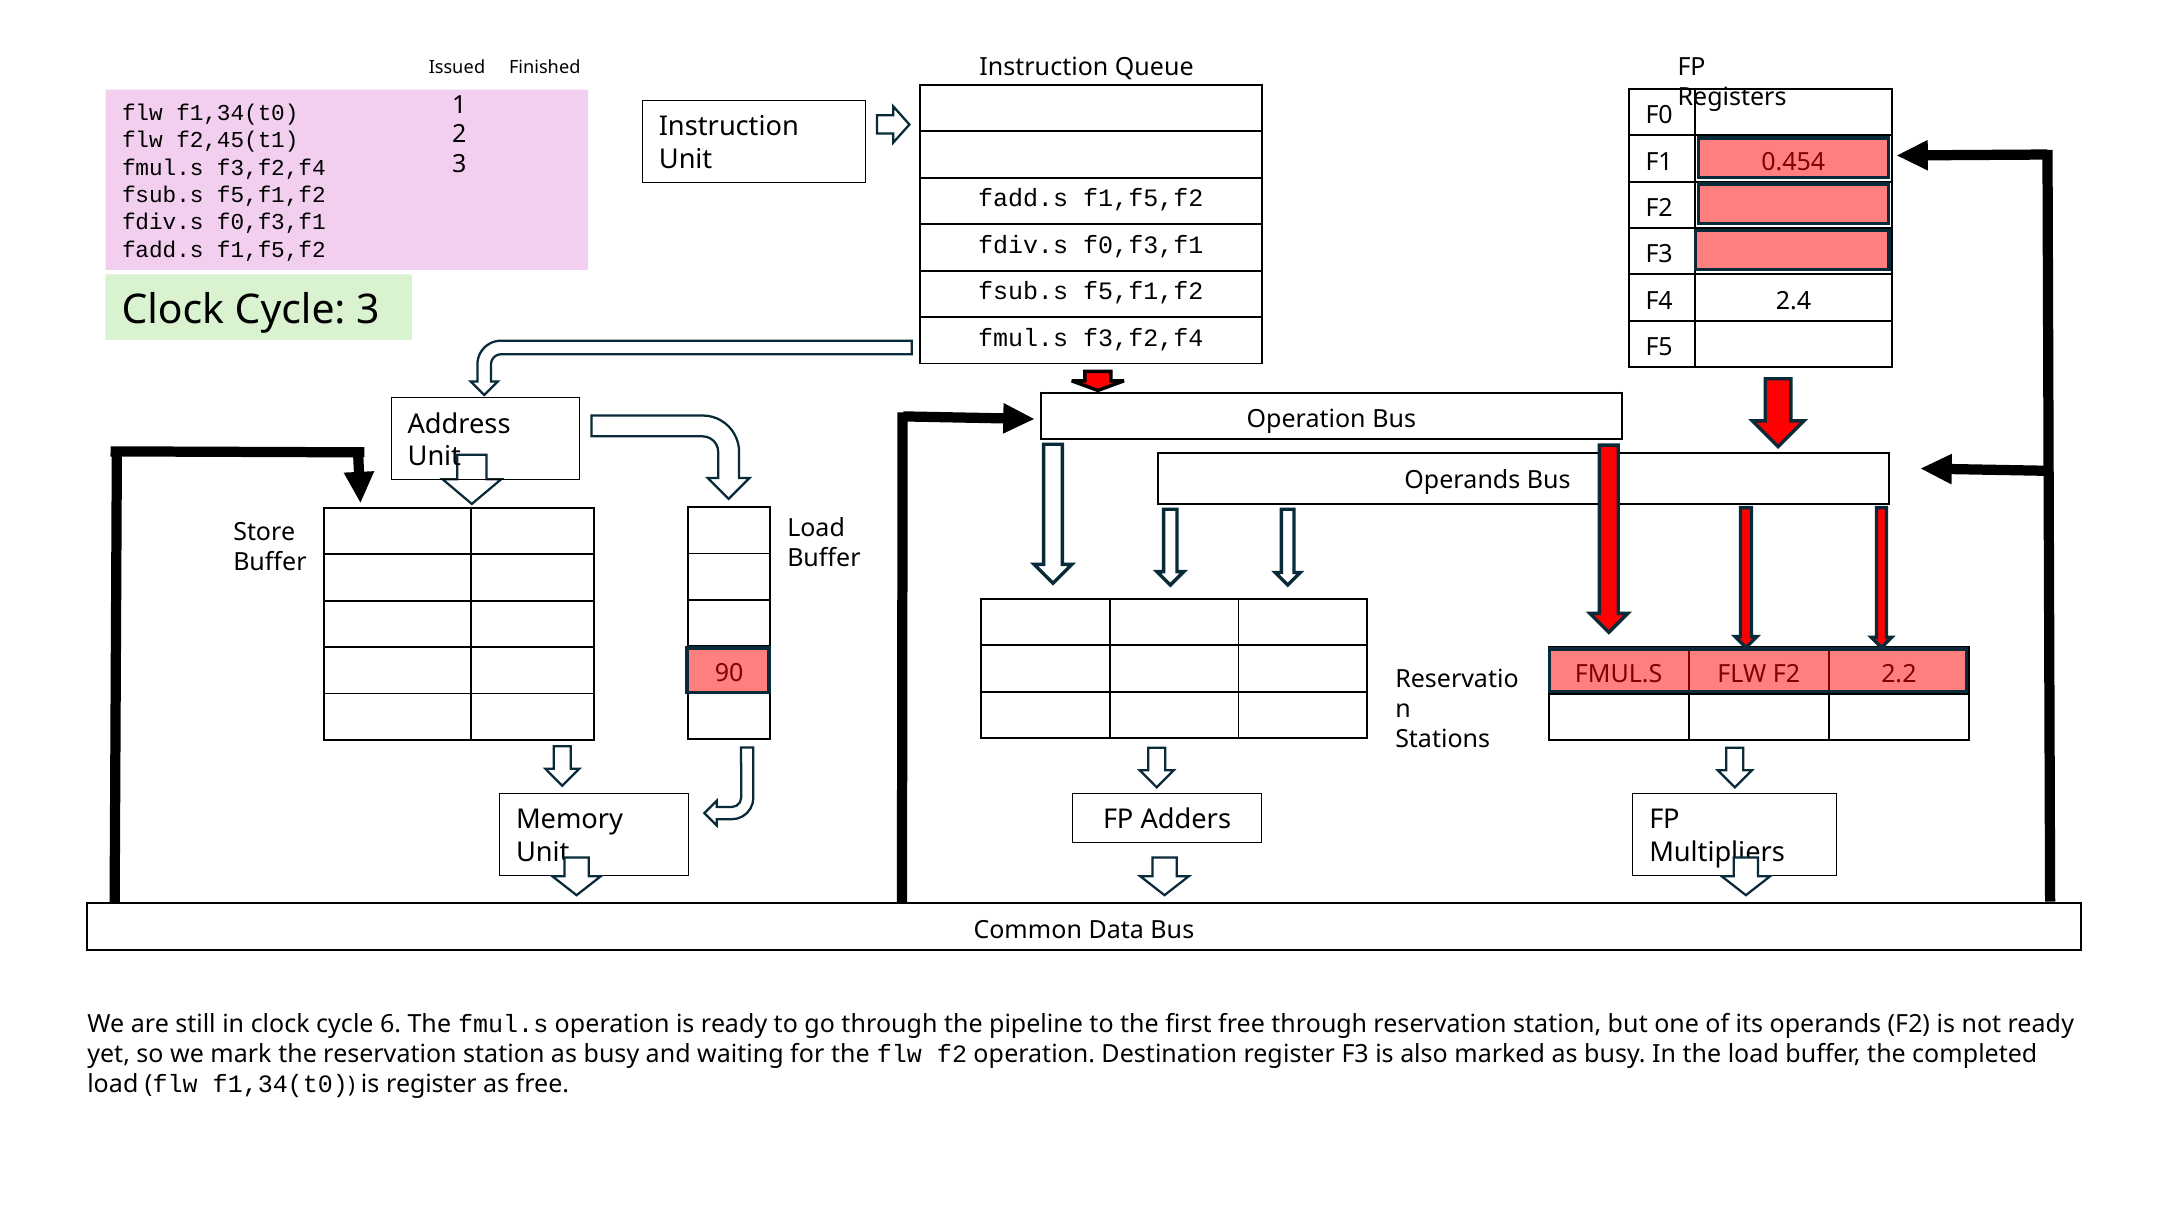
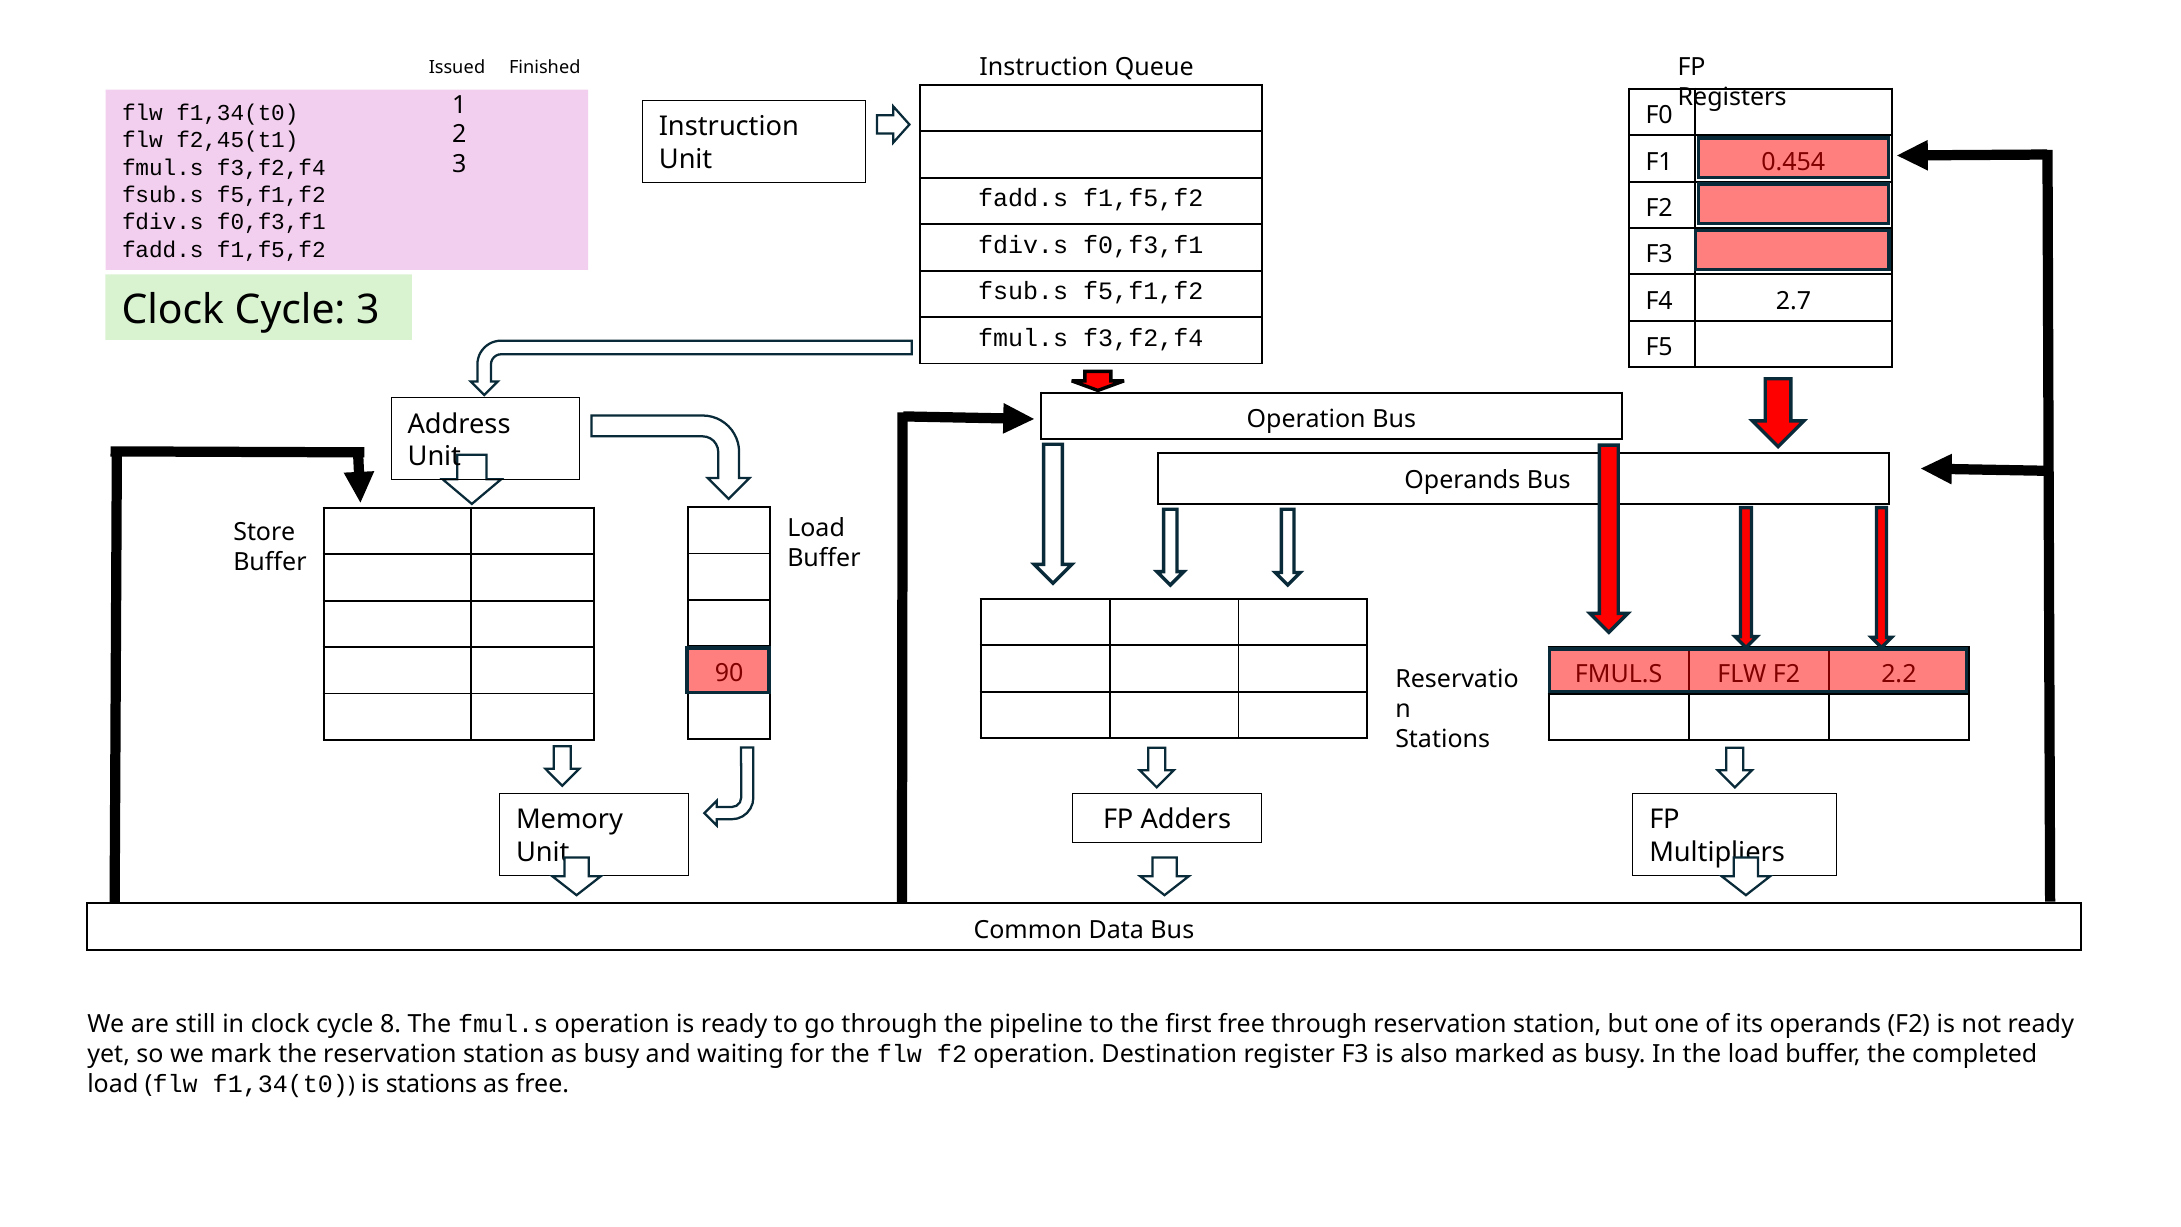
2.4: 2.4 -> 2.7 (1793, 301)
6: 6 -> 8 (391, 1024)
is register: register -> stations (431, 1084)
